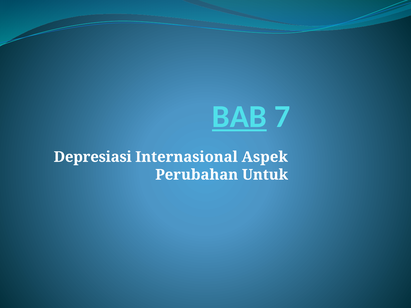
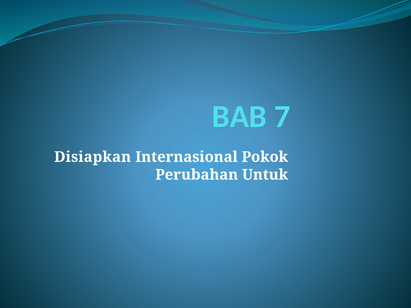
BAB underline: present -> none (239, 117)
Depresiasi: Depresiasi -> Disiapkan (93, 157)
Aspek: Aspek -> Pokok (265, 157)
